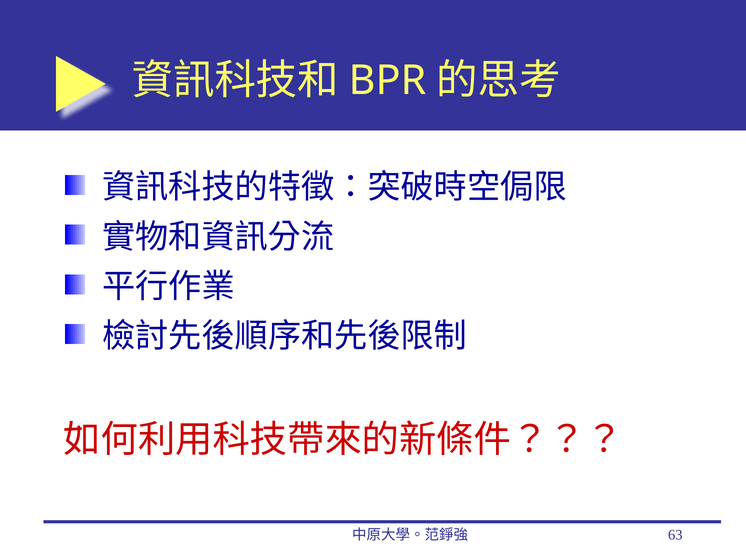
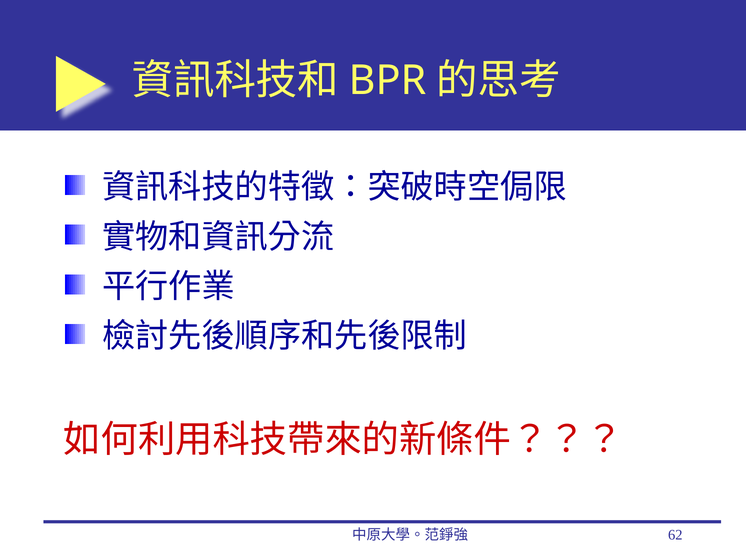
63: 63 -> 62 (675, 536)
